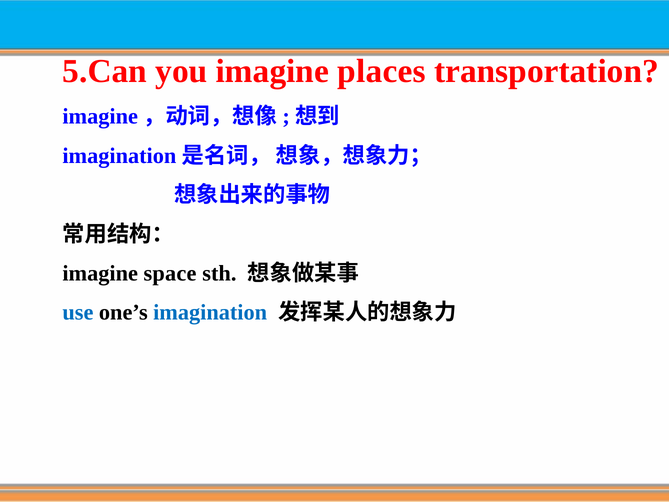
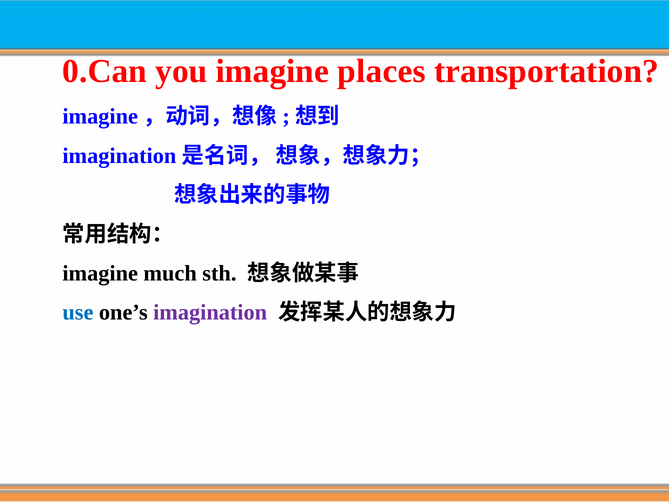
5.Can: 5.Can -> 0.Can (105, 71)
space: space -> much (170, 273)
imagination colour: blue -> purple (210, 312)
